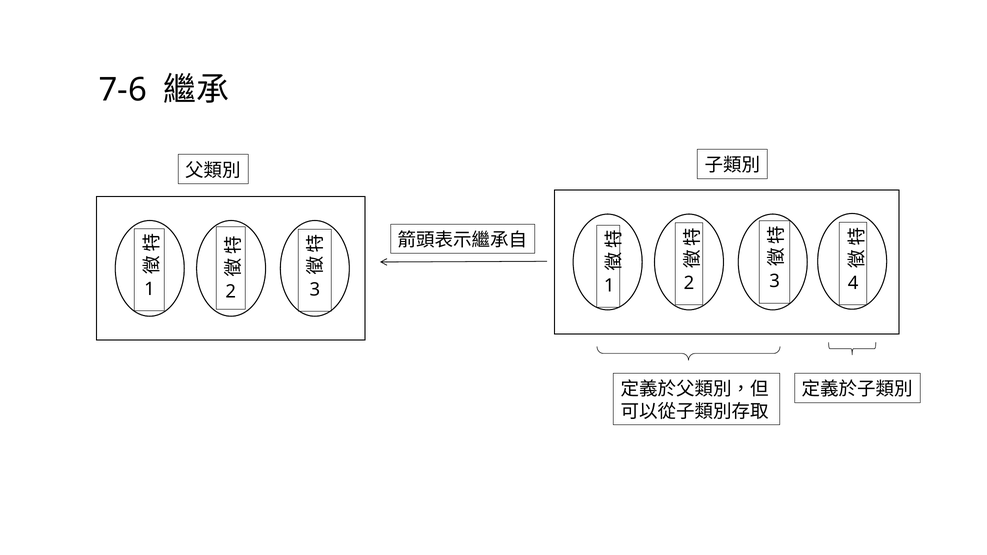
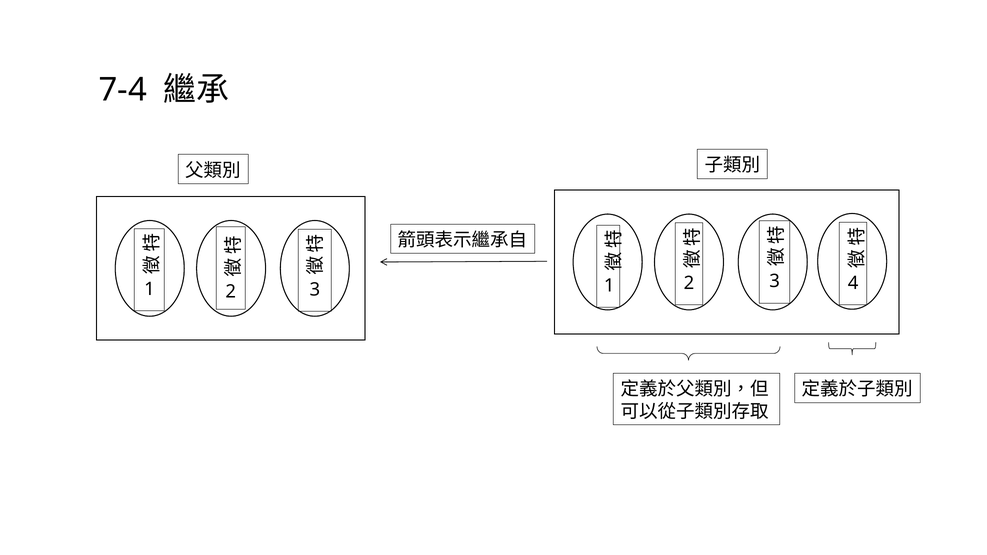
7-6: 7-6 -> 7-4 (123, 90)
